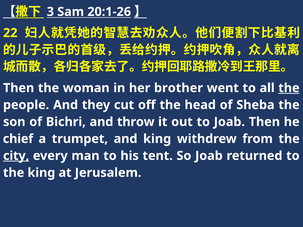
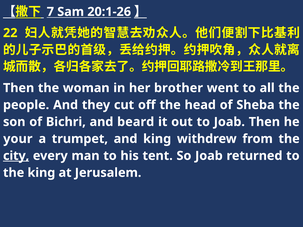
3: 3 -> 7 (50, 12)
the underline: present -> none (289, 88)
throw: throw -> beard (136, 122)
chief: chief -> your (18, 139)
